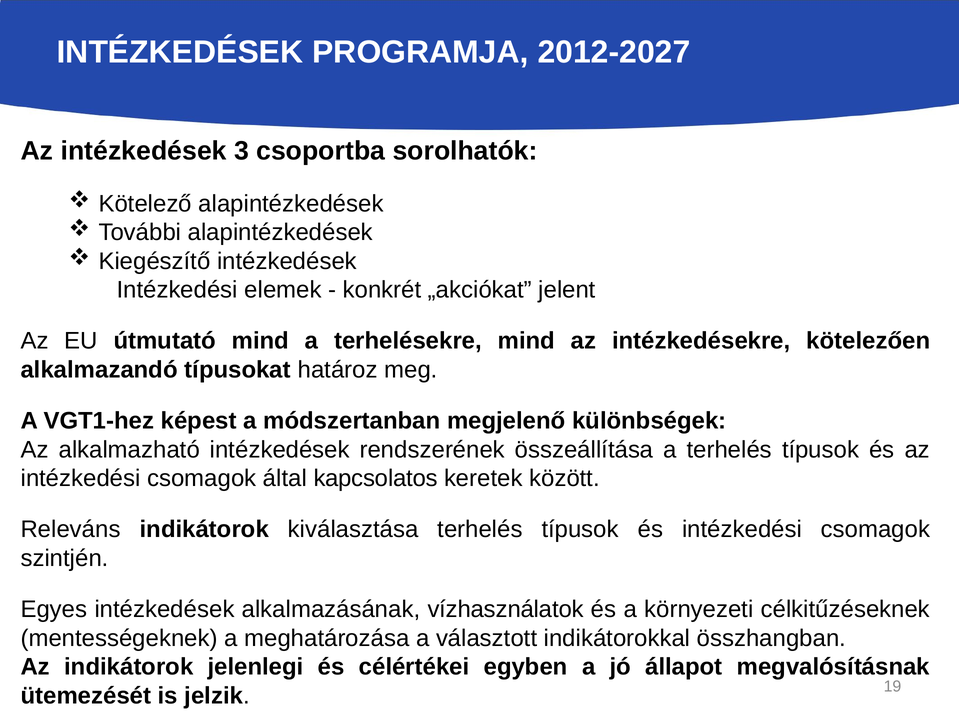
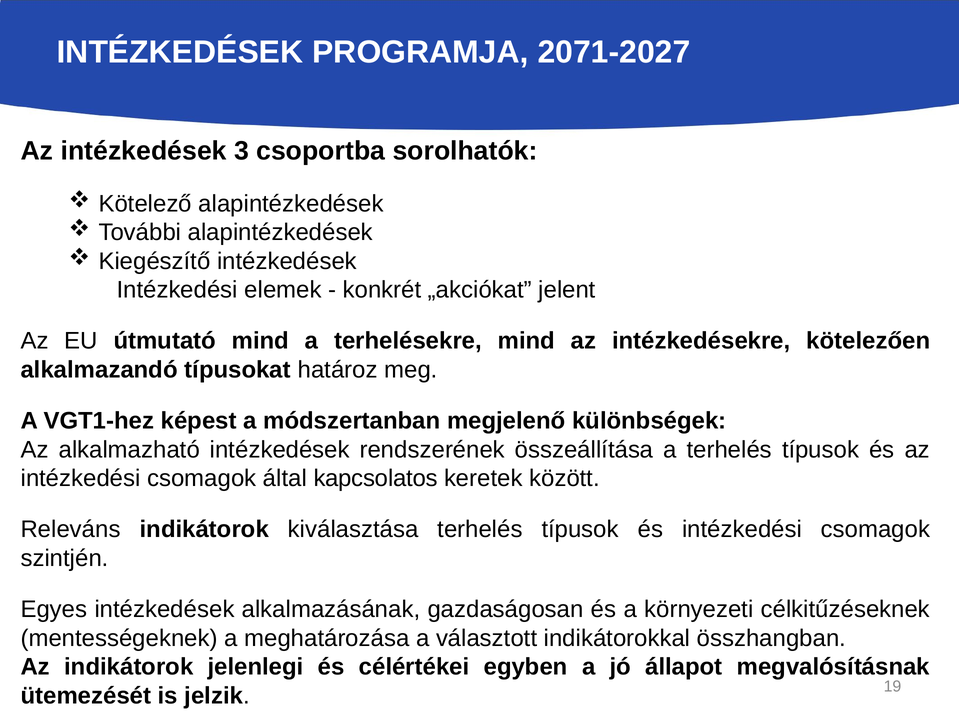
2012-2027: 2012-2027 -> 2071-2027 (614, 52)
vízhasználatok: vízhasználatok -> gazdaságosan (506, 610)
